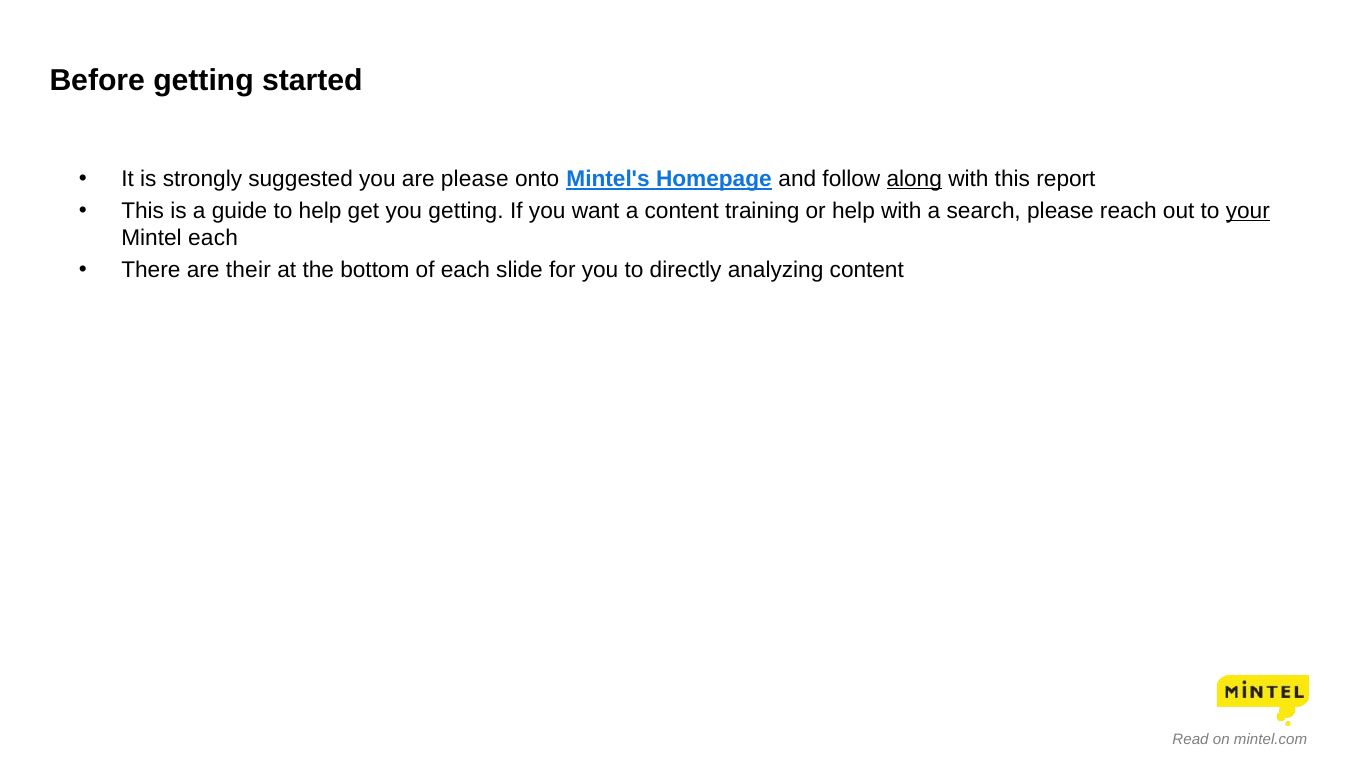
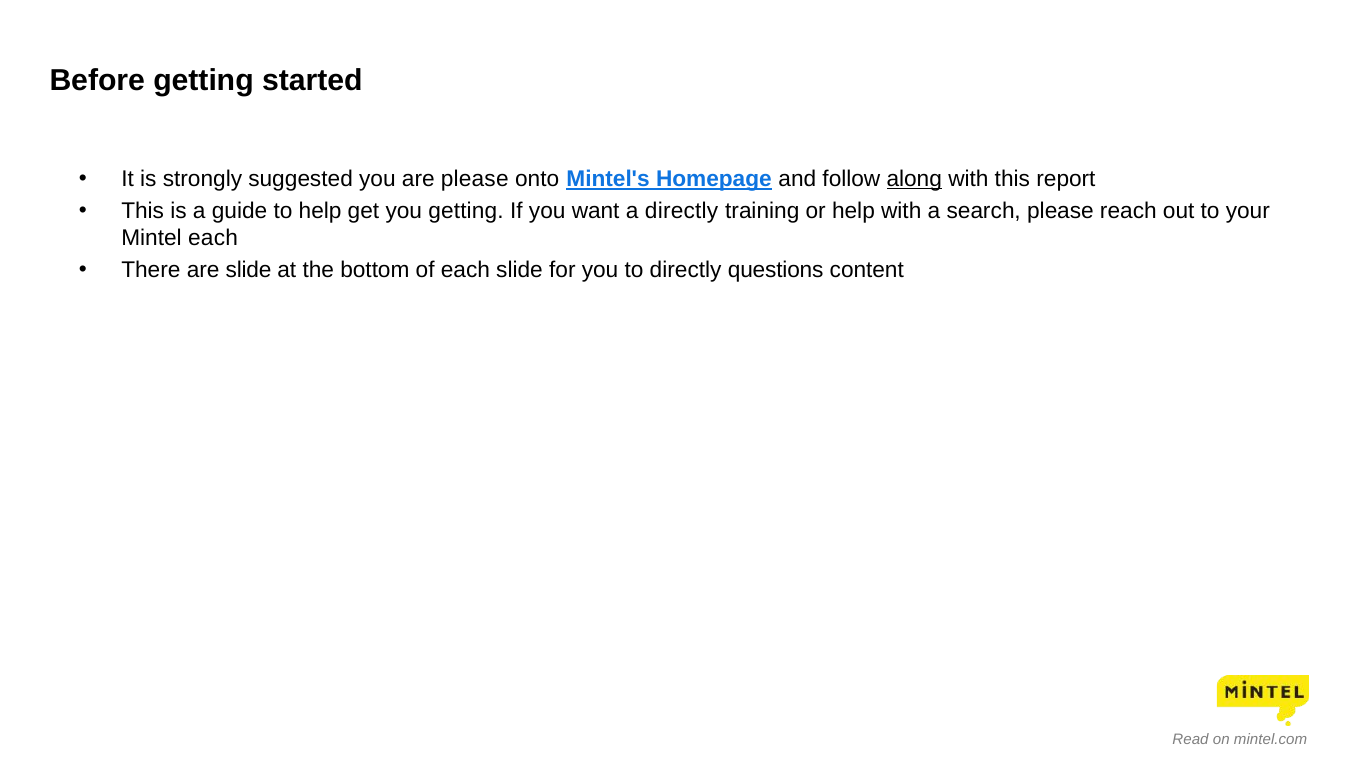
a content: content -> directly (682, 211)
your underline: present -> none (1248, 211)
are their: their -> slide (249, 270)
analyzing: analyzing -> questions (776, 270)
